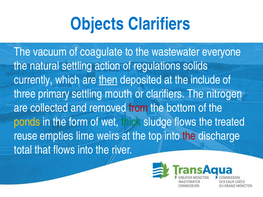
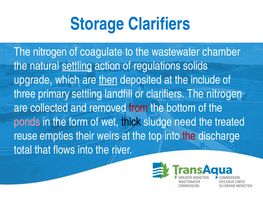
Objects: Objects -> Storage (97, 24)
vacuum: vacuum -> nitrogen (50, 52)
everyone: everyone -> chamber (221, 52)
settling underline: none -> present (77, 66)
currently: currently -> upgrade (33, 80)
mouth: mouth -> landfill (119, 94)
ponds colour: yellow -> pink (27, 122)
thick colour: green -> black (131, 122)
sludge flows: flows -> need (185, 122)
lime: lime -> their (85, 136)
